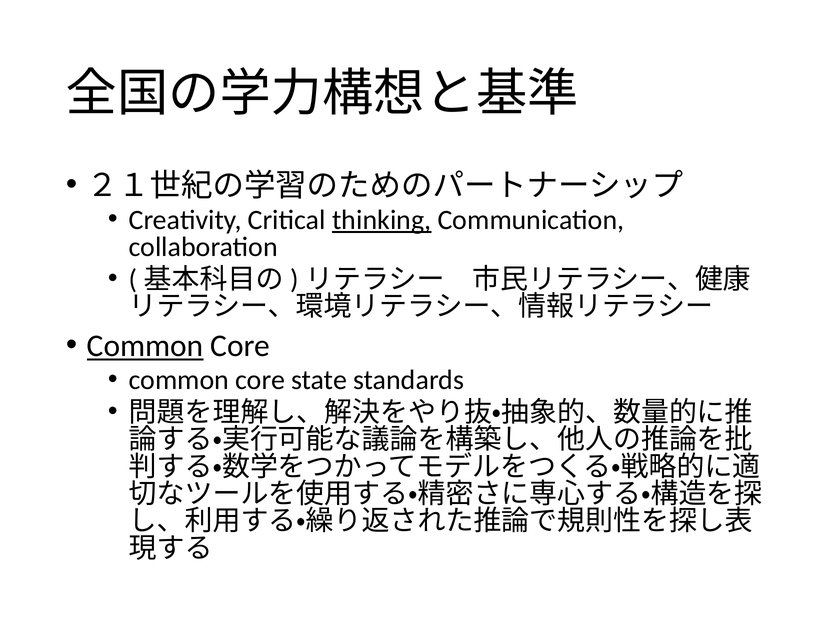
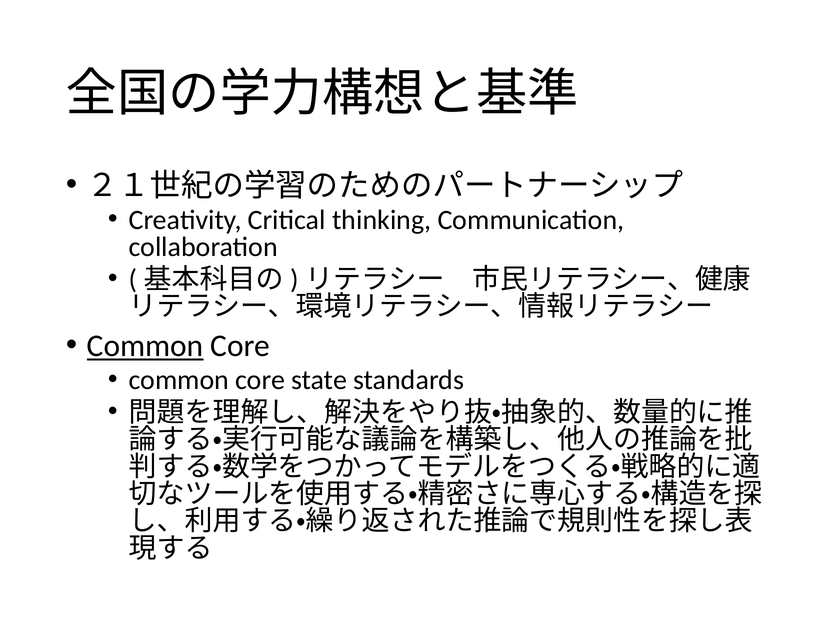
thinking underline: present -> none (382, 220)
